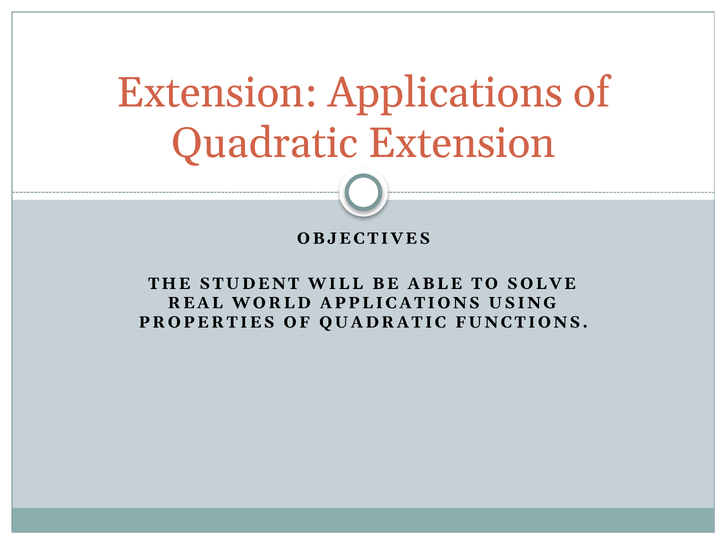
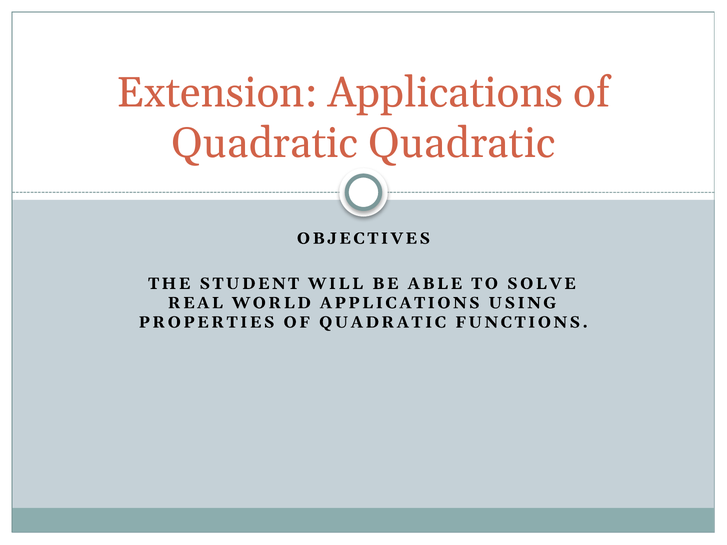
Quadratic Extension: Extension -> Quadratic (462, 144)
